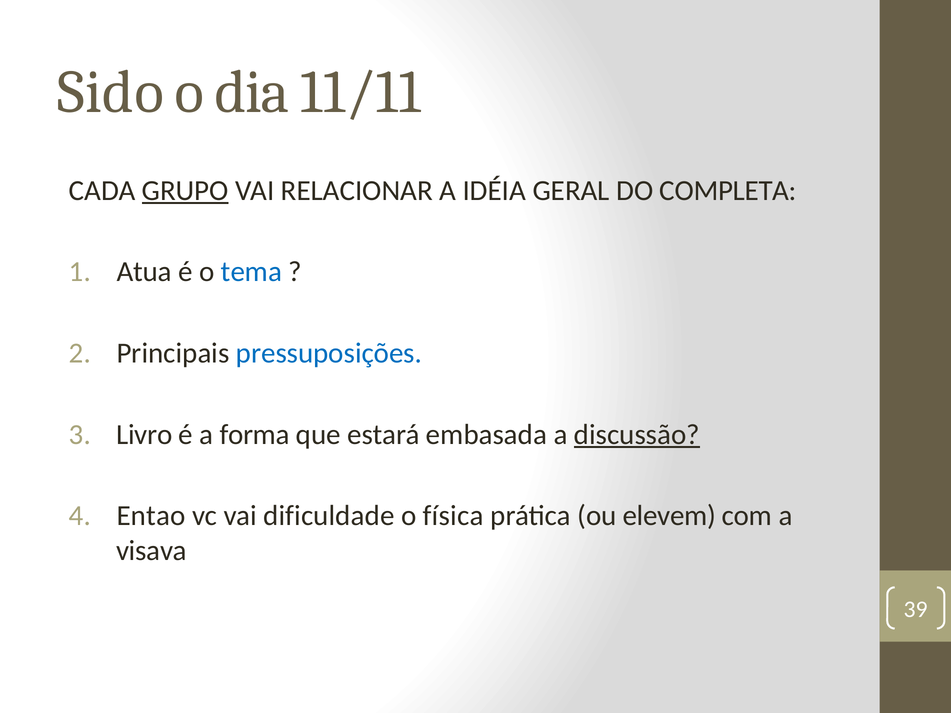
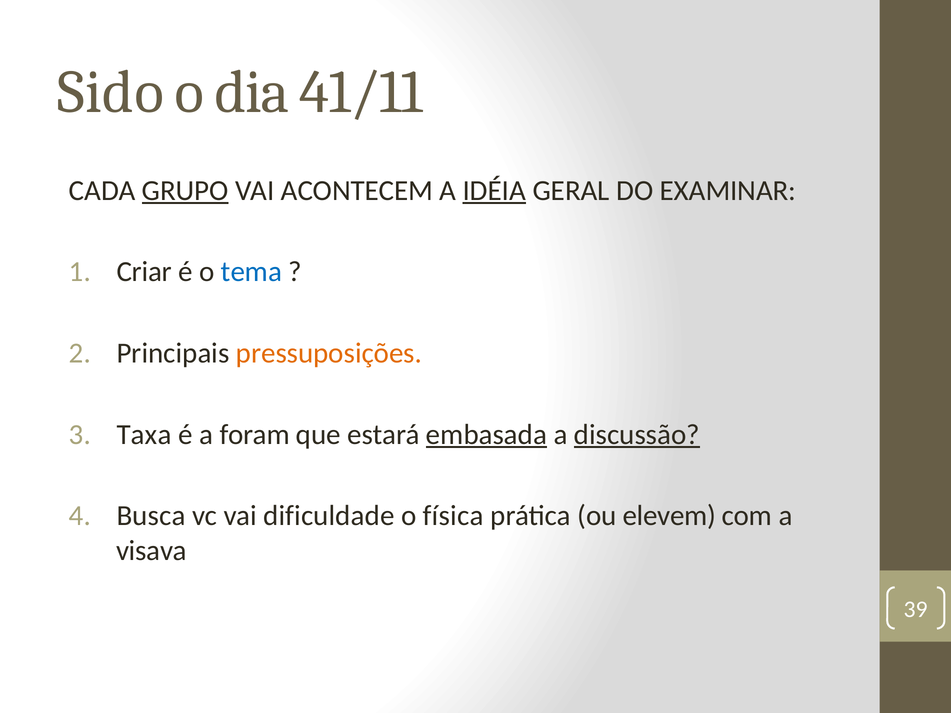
11/11: 11/11 -> 41/11 (361, 92)
RELACIONAR: RELACIONAR -> ACONTECEM (357, 191)
IDÉIA underline: none -> present (494, 191)
COMPLETA: COMPLETA -> EXAMINAR (728, 191)
Atua: Atua -> Criar (144, 272)
pressuposições colour: blue -> orange (329, 353)
Livro: Livro -> Taxa (144, 435)
forma: forma -> foram (255, 435)
embasada underline: none -> present (486, 435)
Entao: Entao -> Busca (151, 516)
